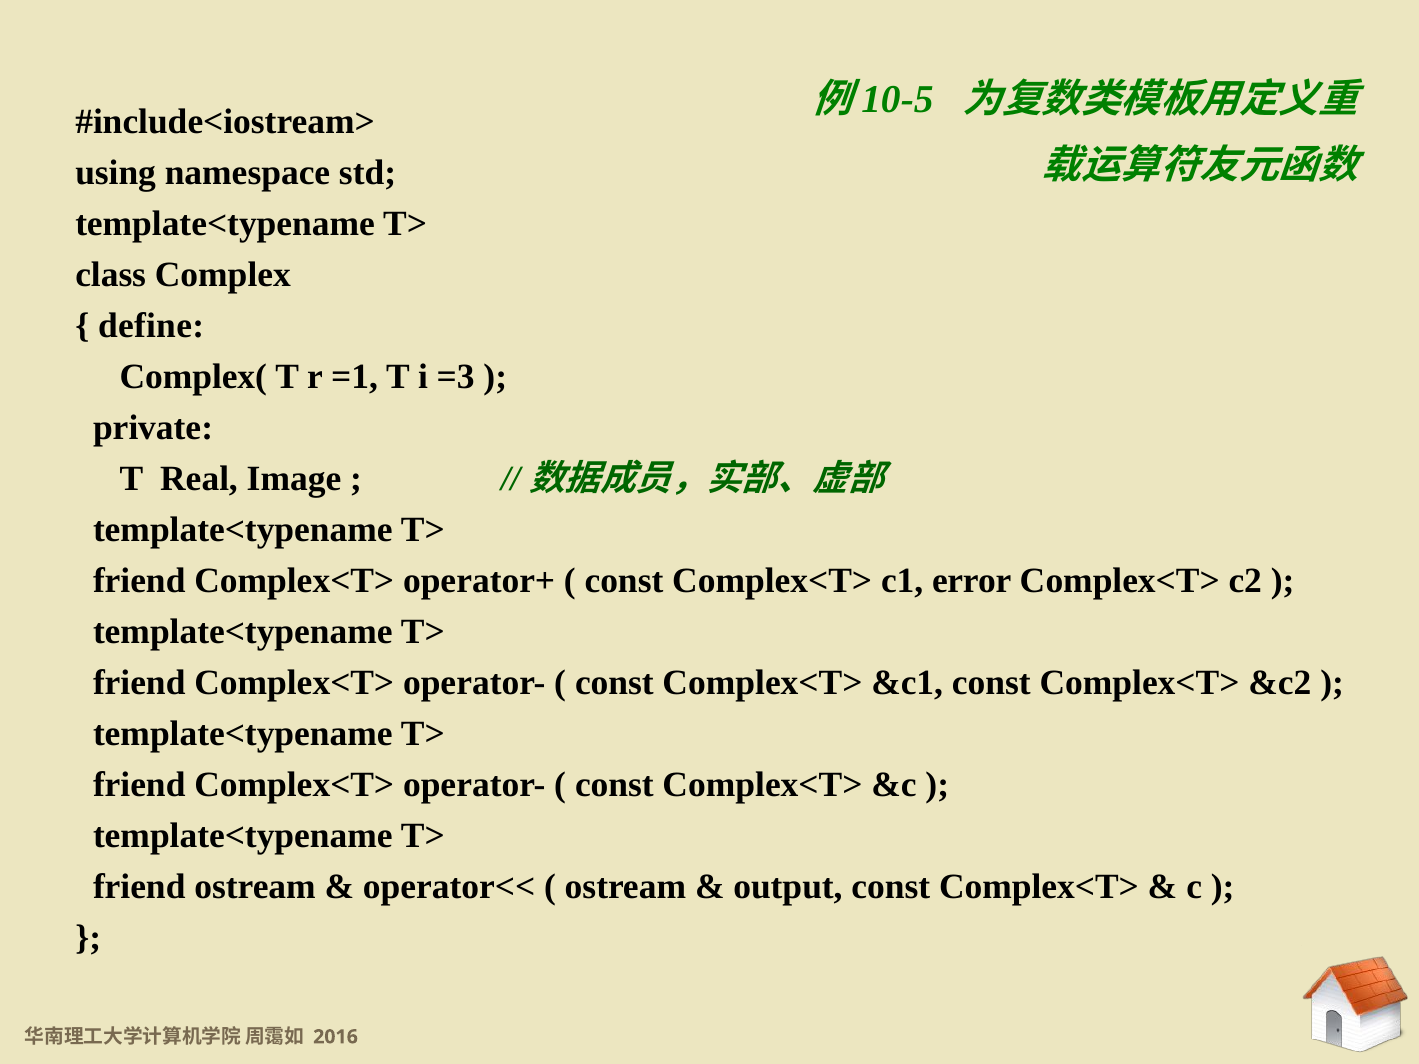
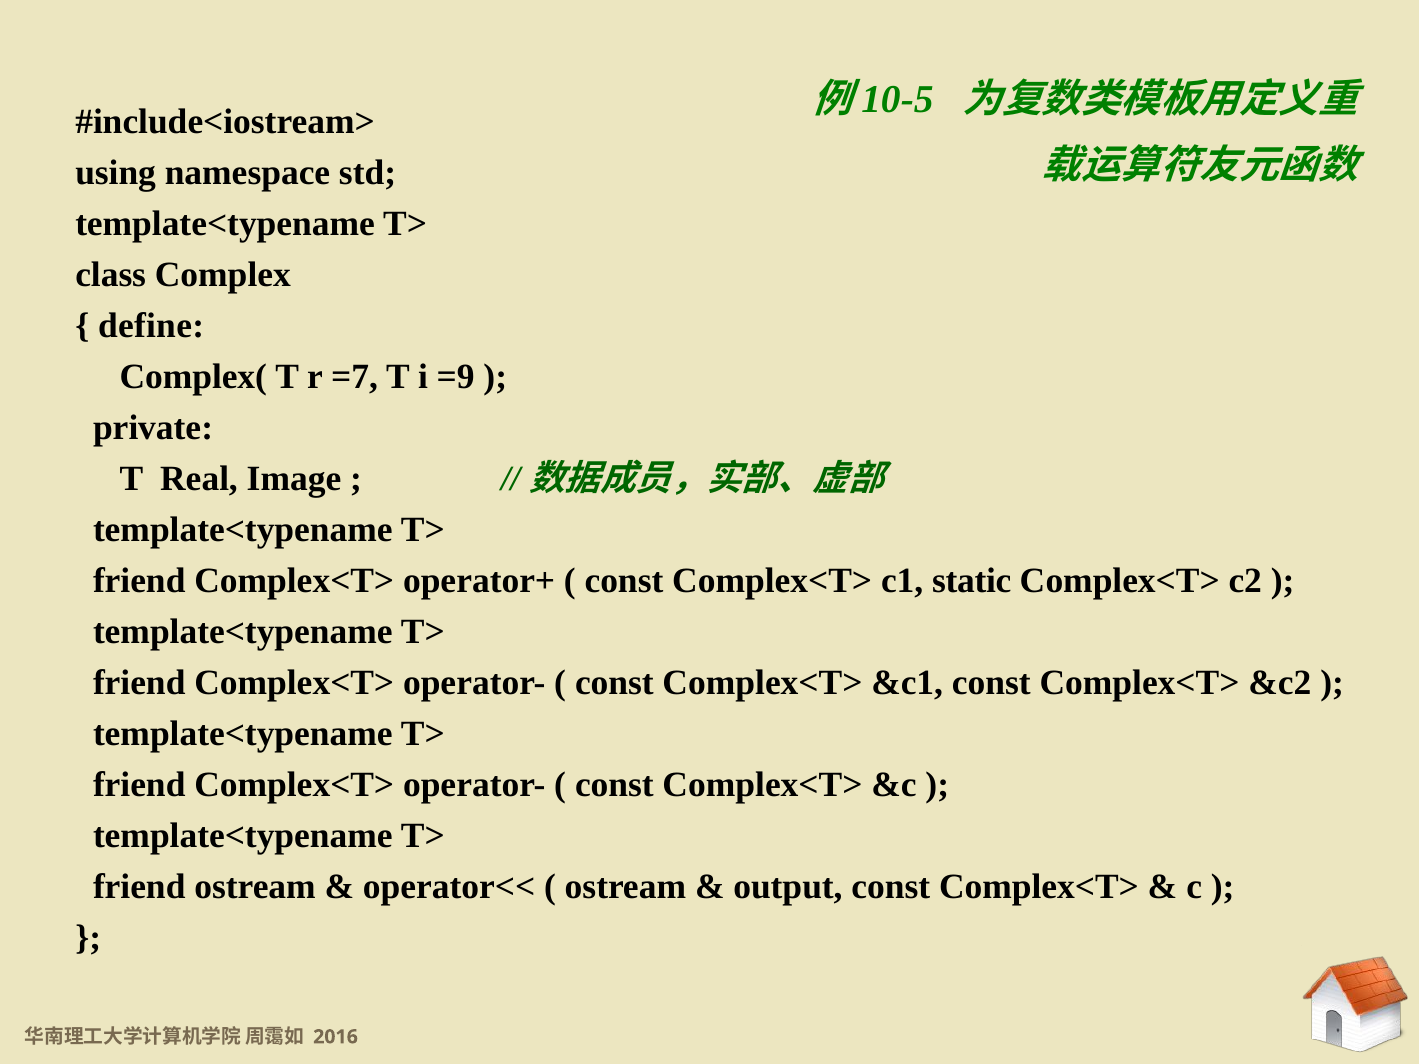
=1: =1 -> =7 (355, 377)
=3: =3 -> =9 (456, 377)
error: error -> static (972, 581)
